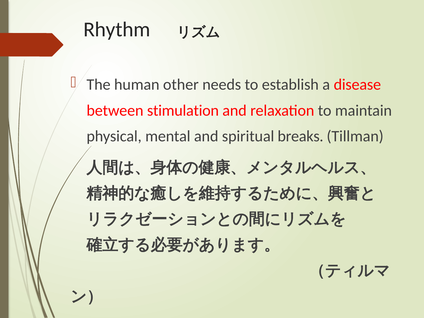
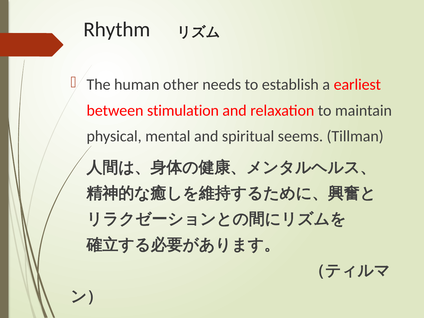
disease: disease -> earliest (357, 85)
breaks: breaks -> seems (300, 136)
